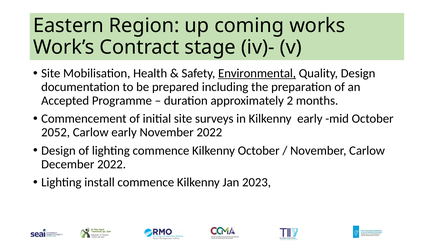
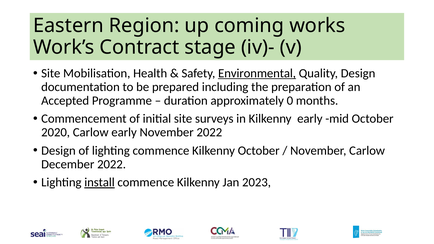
2: 2 -> 0 (290, 101)
2052: 2052 -> 2020 (56, 132)
install underline: none -> present (99, 182)
